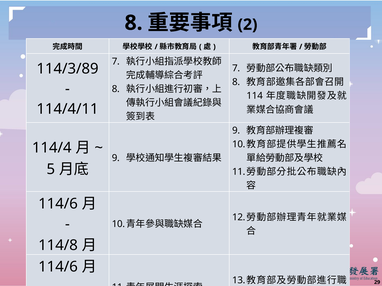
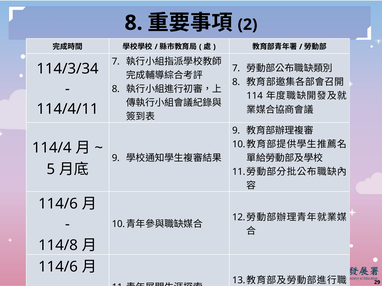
114/3/89: 114/3/89 -> 114/3/34 (68, 69)
